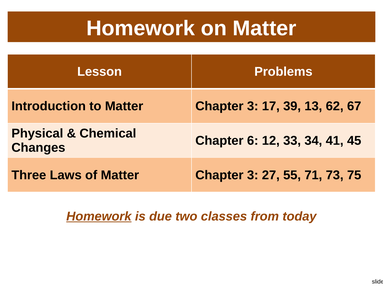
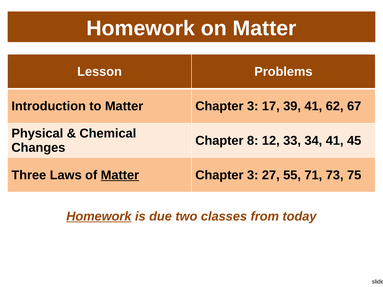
39 13: 13 -> 41 (313, 106)
Chapter 6: 6 -> 8 (253, 141)
Matter underline: none -> present (120, 175)
